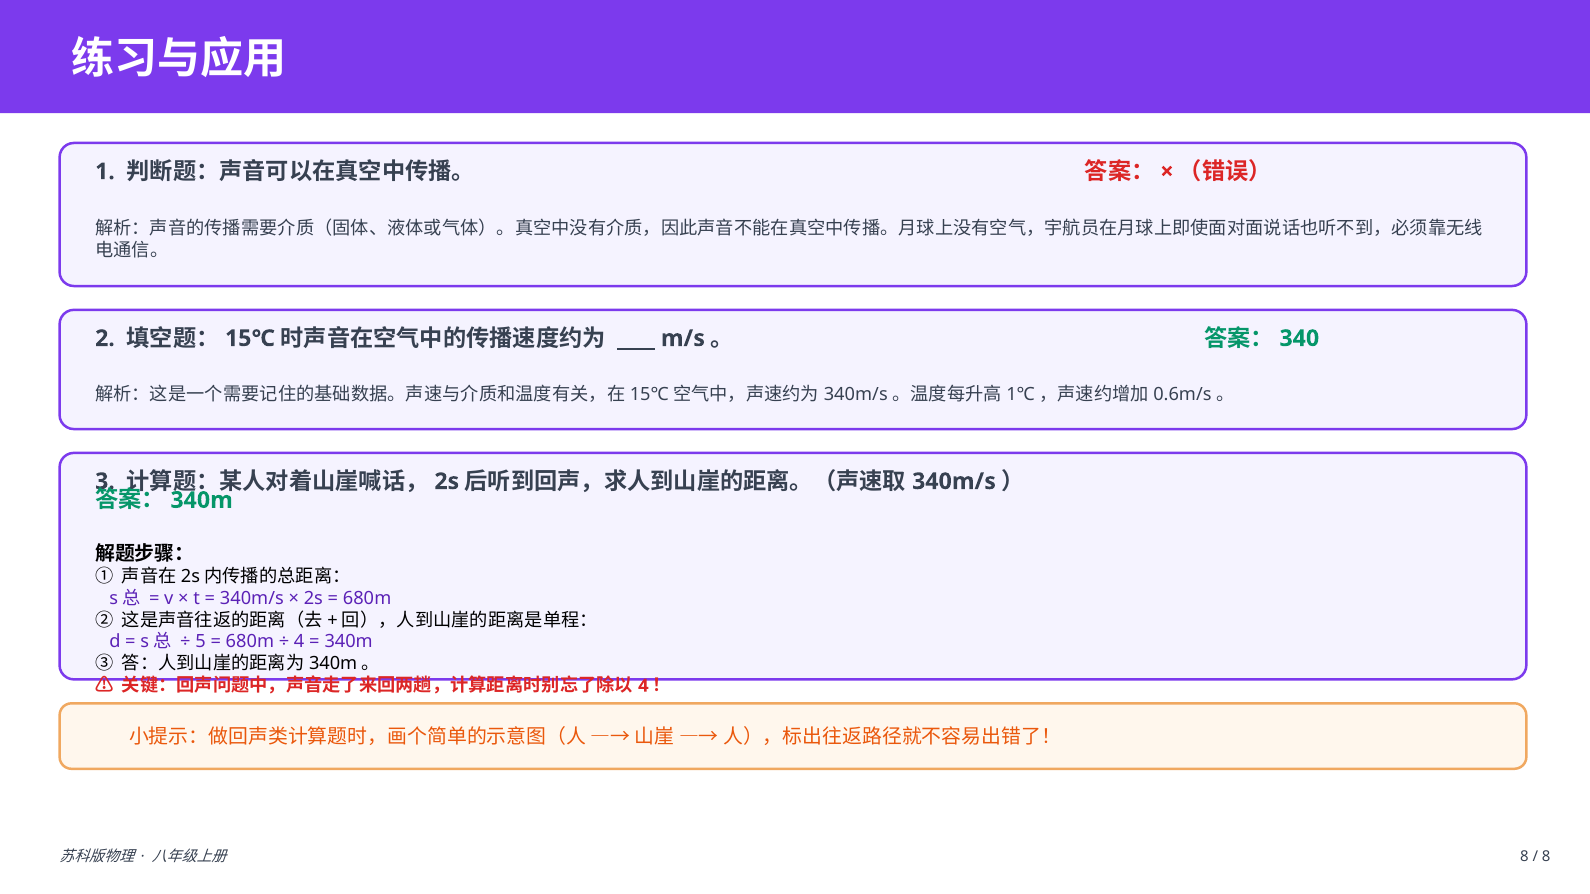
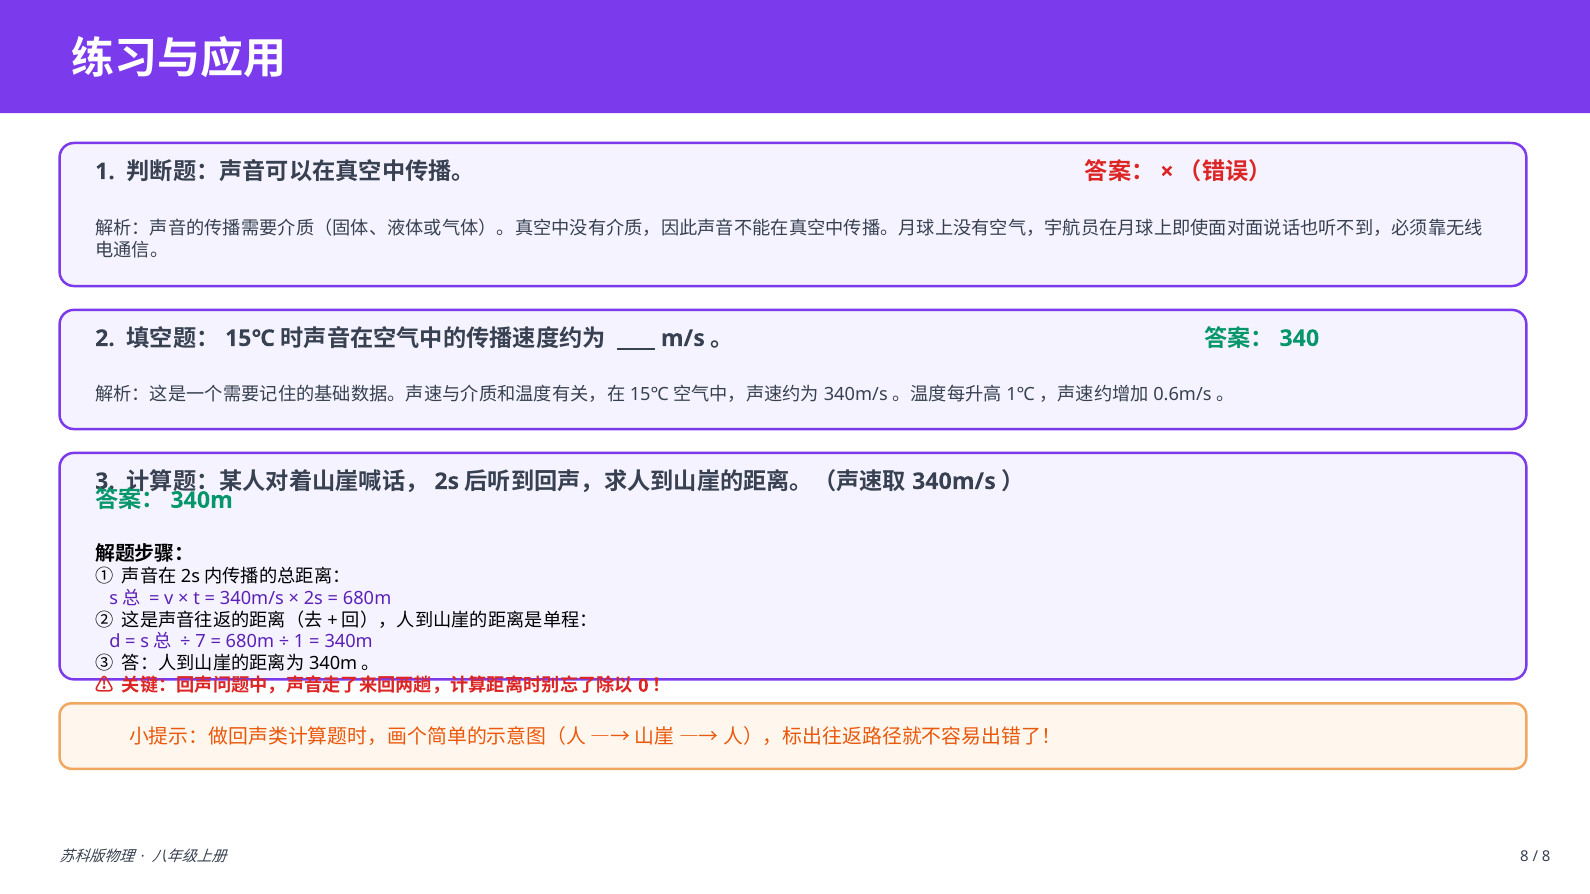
5: 5 -> 7 (201, 642)
4: 4 -> 1 (299, 642)
4: 4 -> 0 (643, 686)
